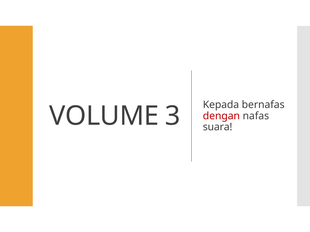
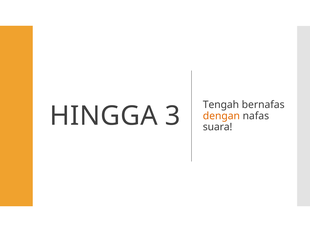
Kepada: Kepada -> Tengah (221, 105)
VOLUME: VOLUME -> HINGGA (104, 116)
dengan colour: red -> orange (221, 116)
